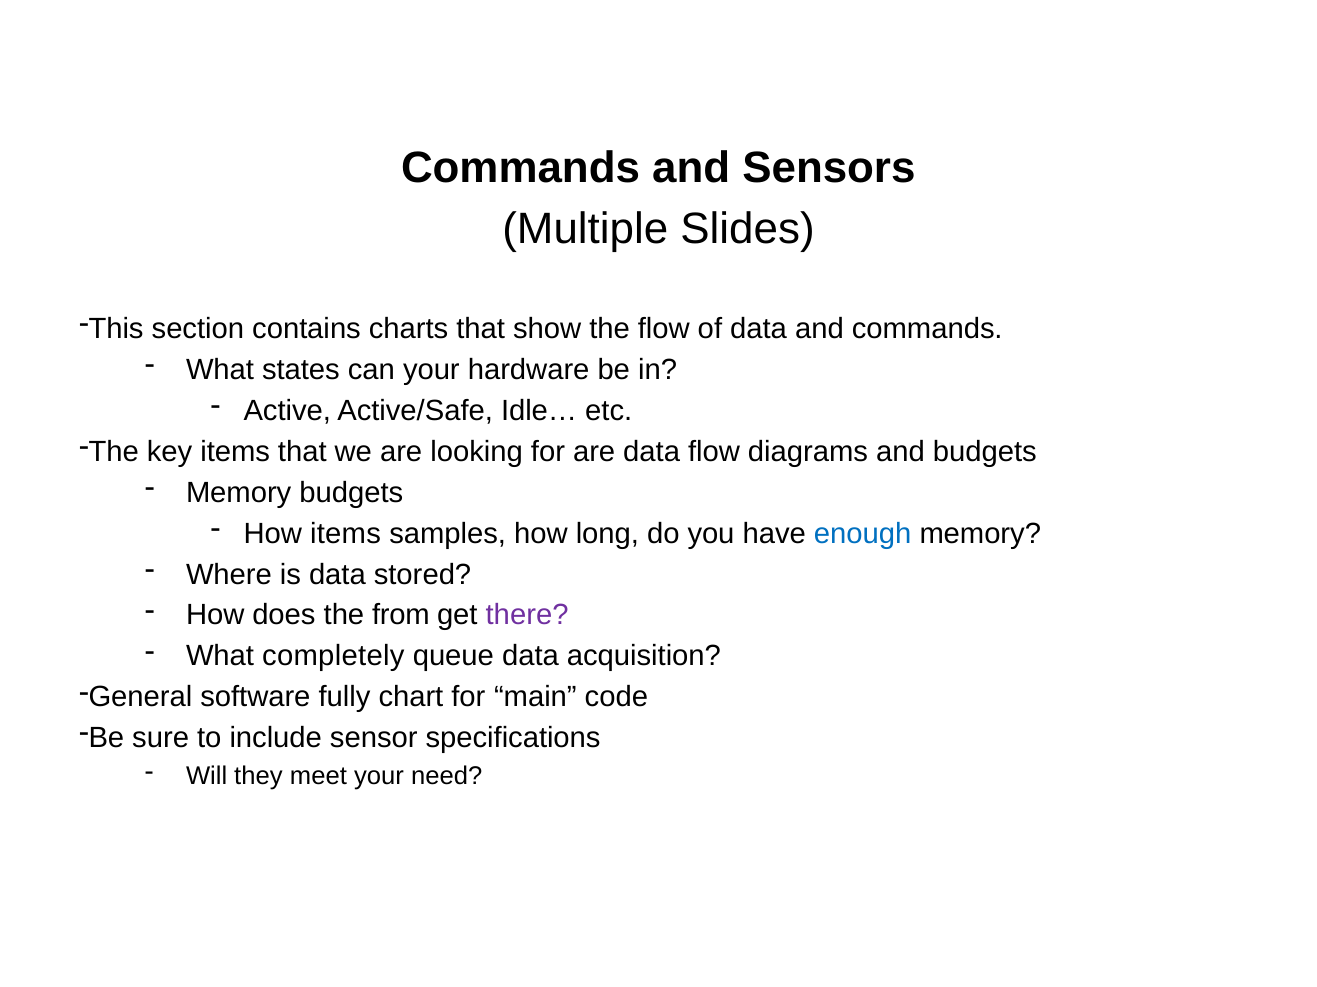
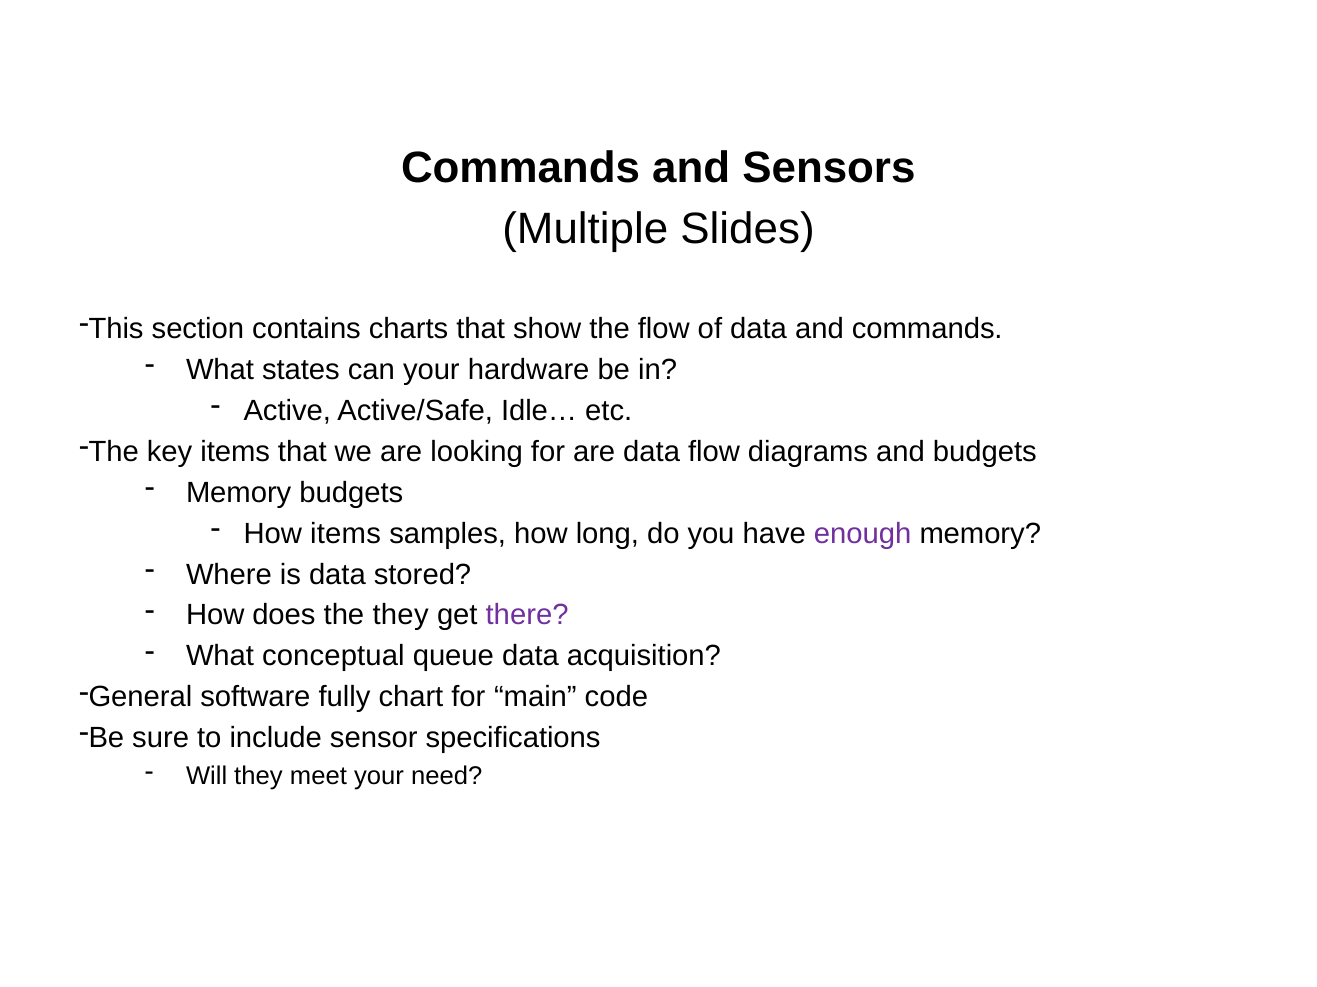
enough colour: blue -> purple (863, 534)
the from: from -> they (401, 616)
completely: completely -> conceptual (333, 657)
